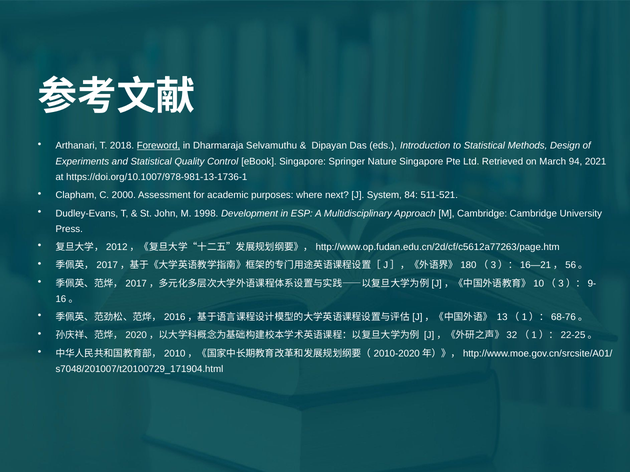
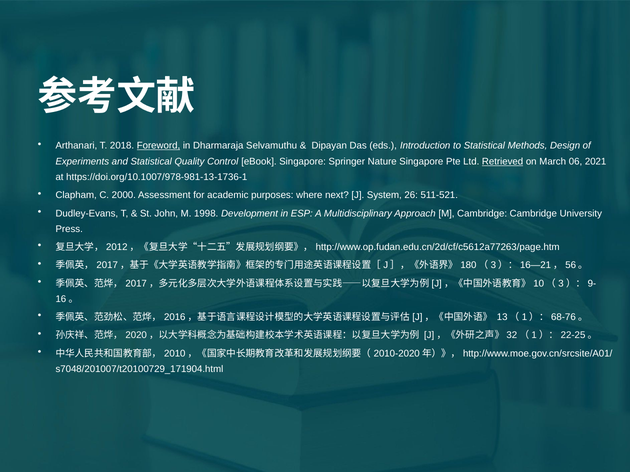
Retrieved underline: none -> present (503, 162)
94: 94 -> 06 (575, 162)
84: 84 -> 26 (411, 195)
